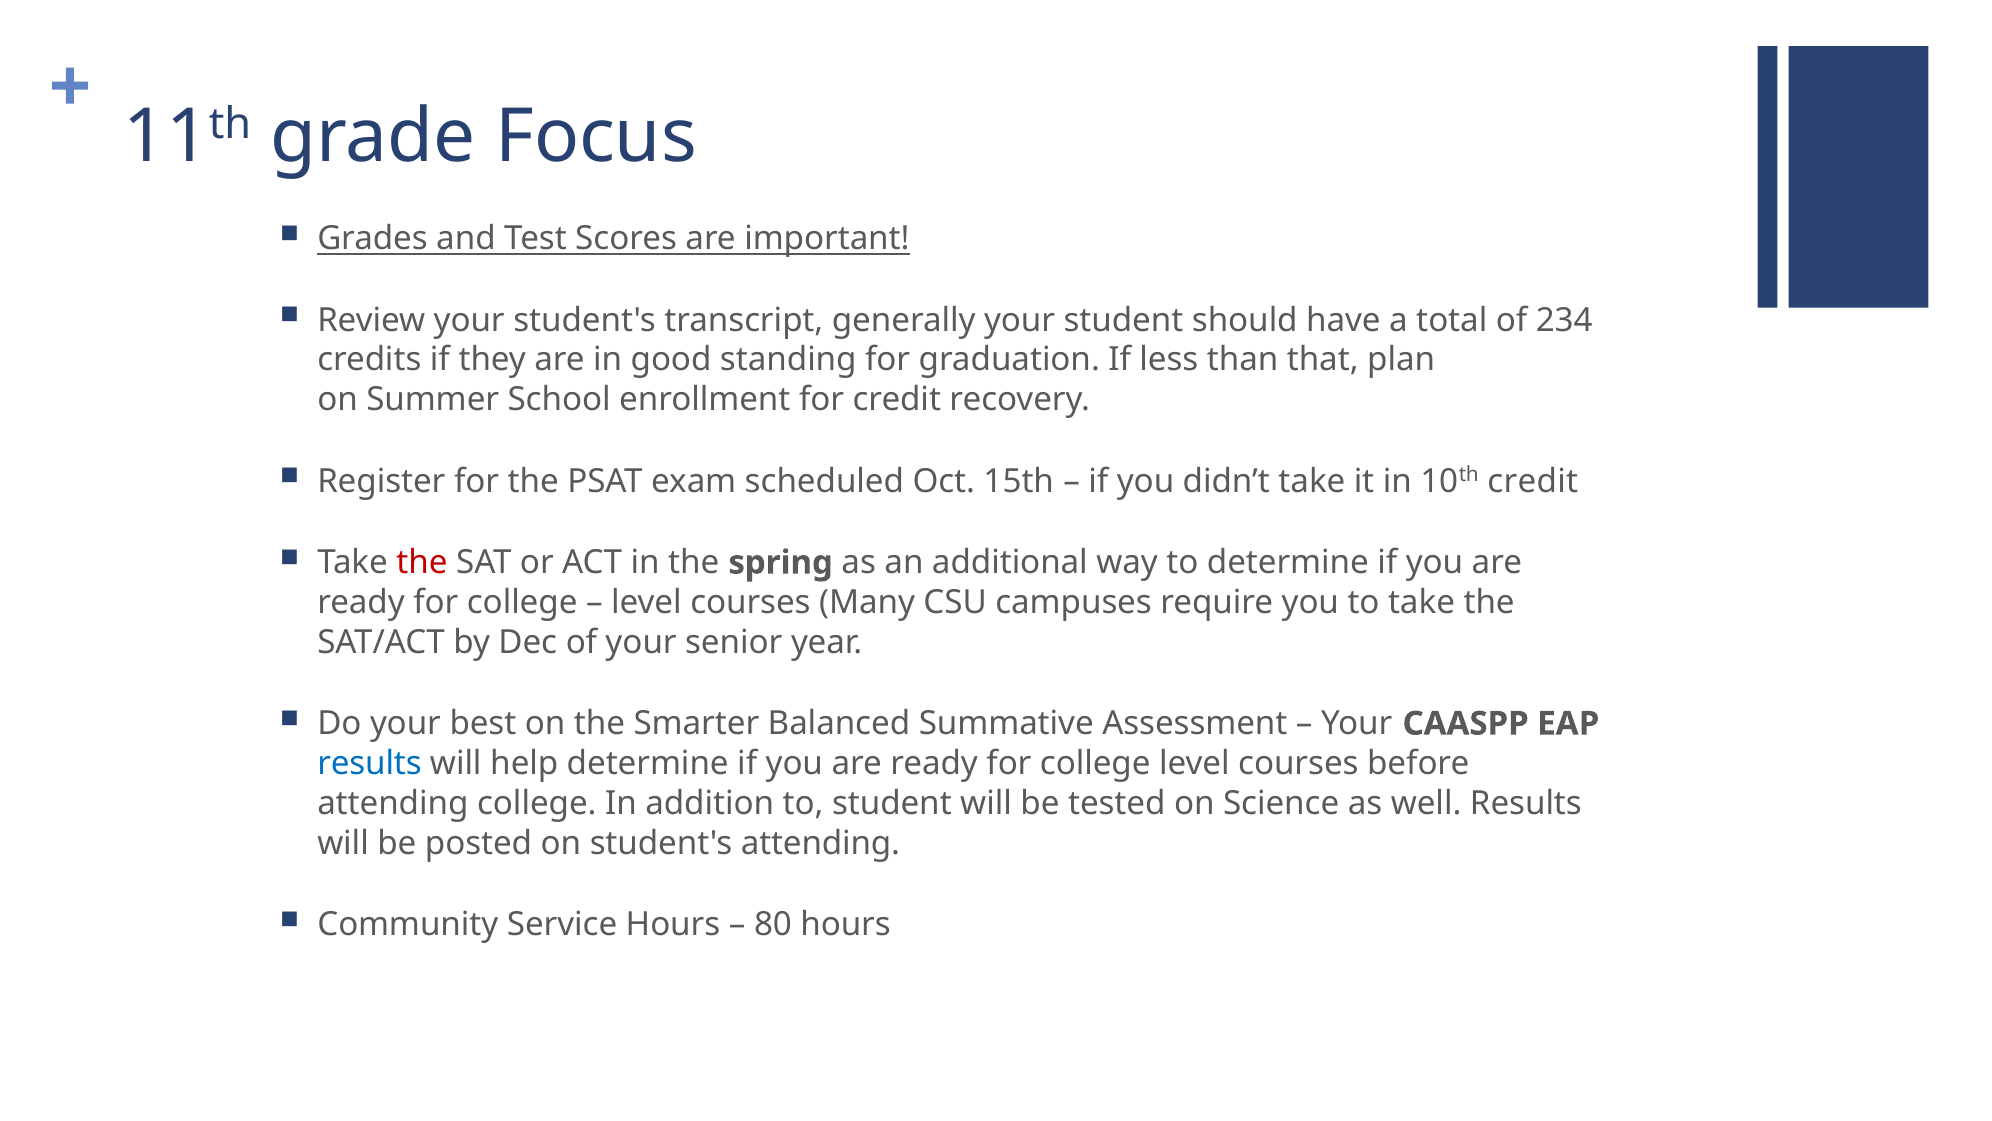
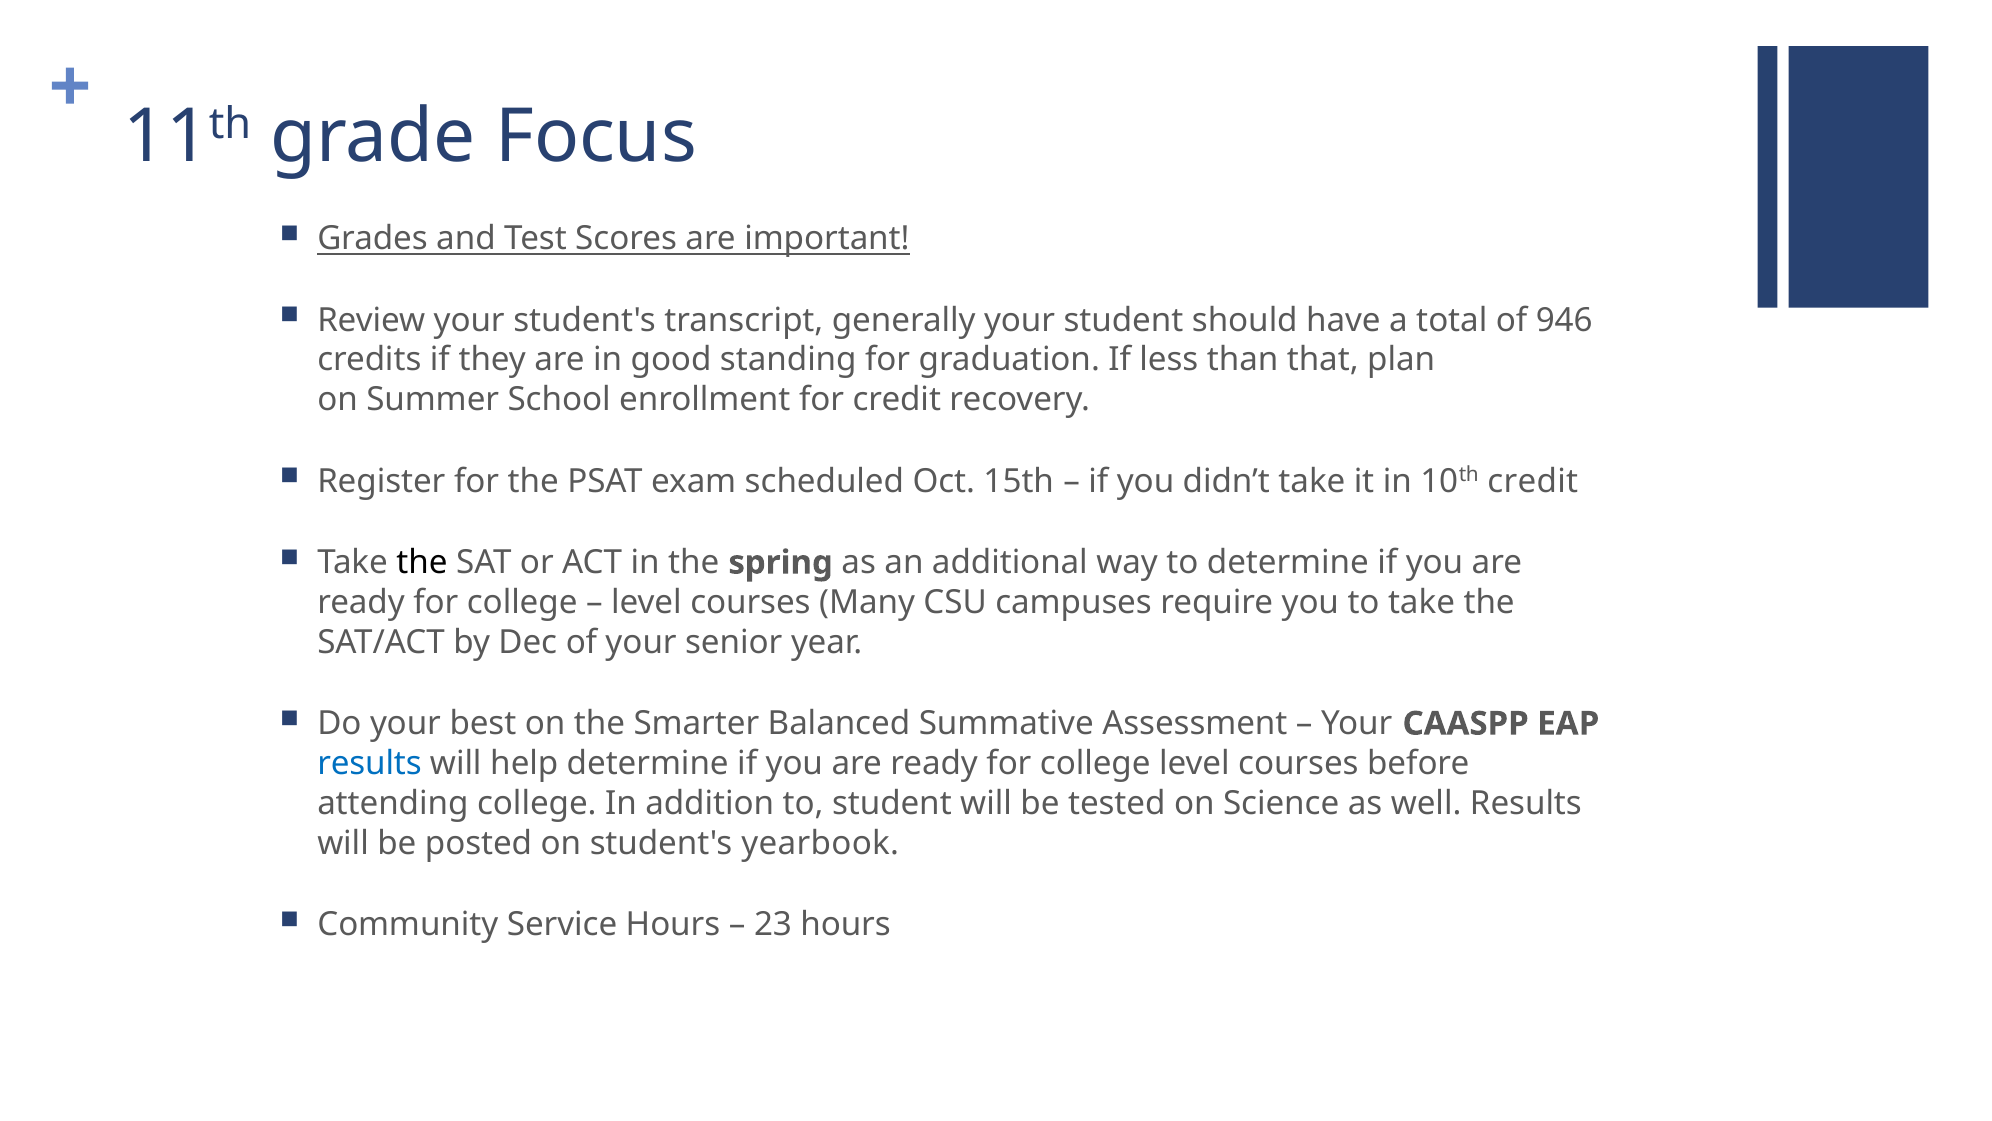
234: 234 -> 946 (1564, 320)
the colour: red -> black (422, 562)
student's attending: attending -> yearbook (820, 843)
80: 80 -> 23 (773, 924)
